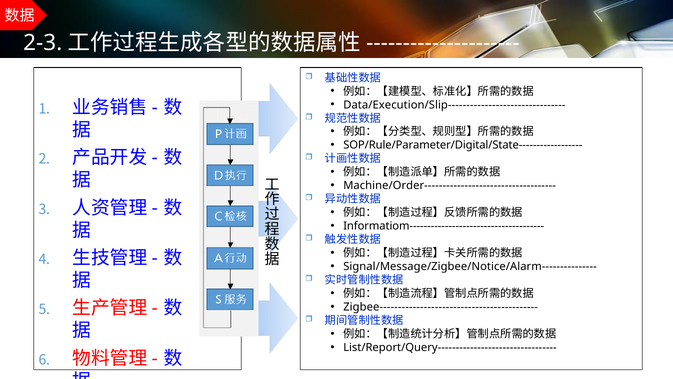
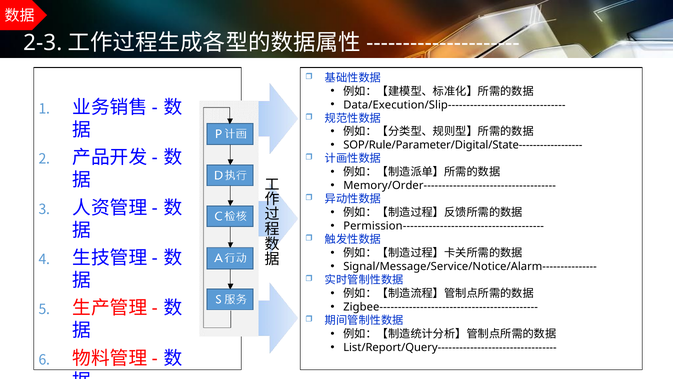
Machine/Order------------------------------------: Machine/Order------------------------------------ -> Memory/Order------------------------------------ (450, 185)
Informatiom--------------------------------------: Informatiom-------------------------------------- -> Permission-------------------------------------- (444, 226)
Signal/Message/Zigbee/Notice/Alarm---------------: Signal/Message/Zigbee/Notice/Alarm--------------- -> Signal/Message/Service/Notice/Alarm--------------- (470, 266)
